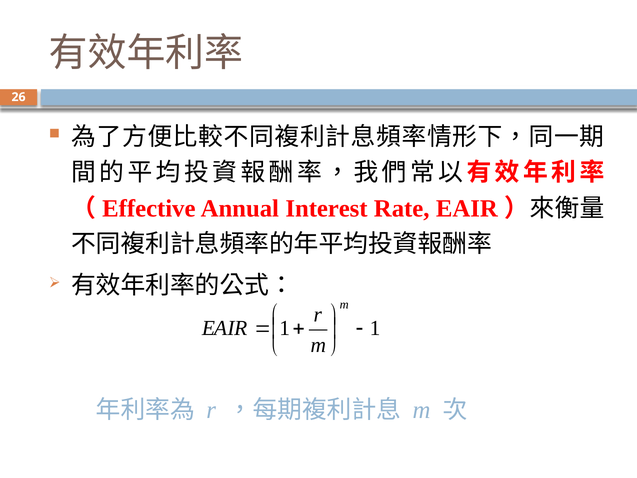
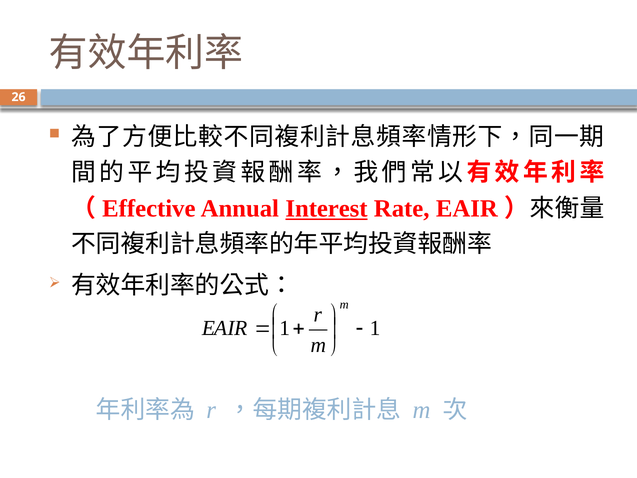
Interest underline: none -> present (326, 208)
